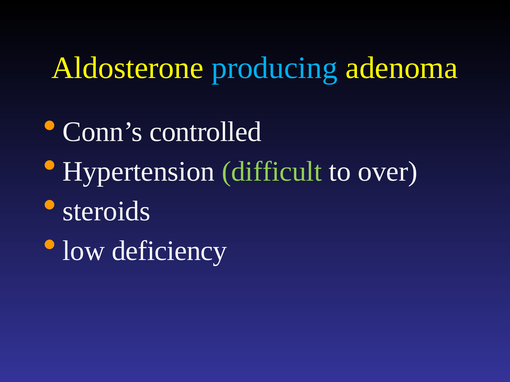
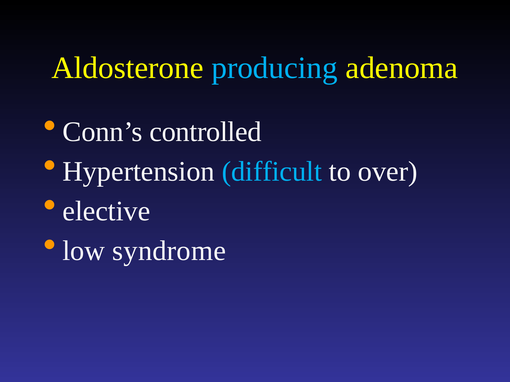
difficult colour: light green -> light blue (272, 172)
steroids: steroids -> elective (106, 211)
deficiency: deficiency -> syndrome (169, 251)
